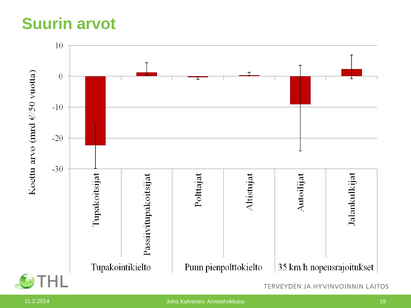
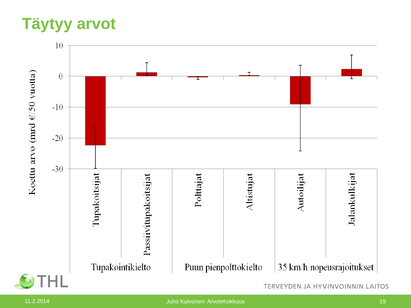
Suurin: Suurin -> Täytyy (47, 24)
